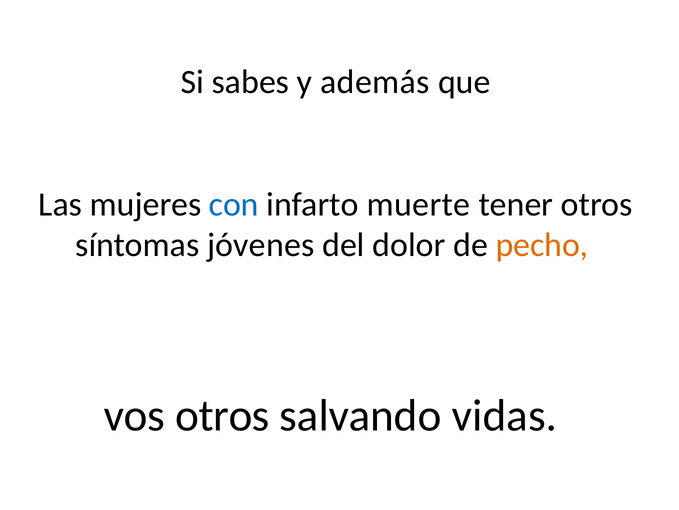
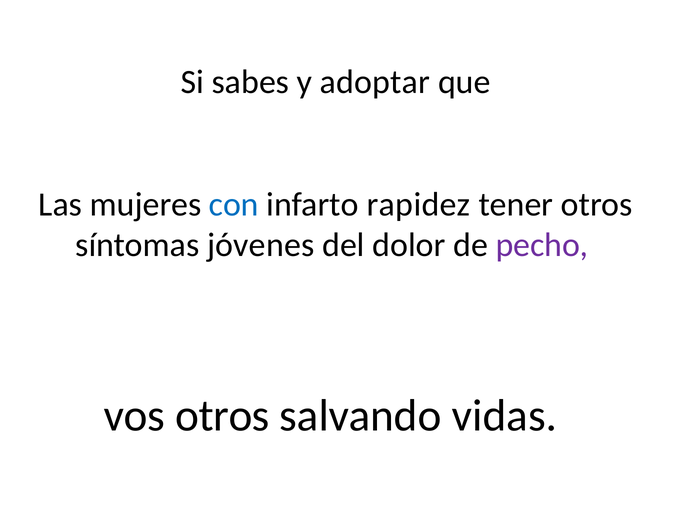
además: además -> adoptar (375, 82)
muerte: muerte -> rapidez (418, 204)
pecho colour: orange -> purple (542, 245)
